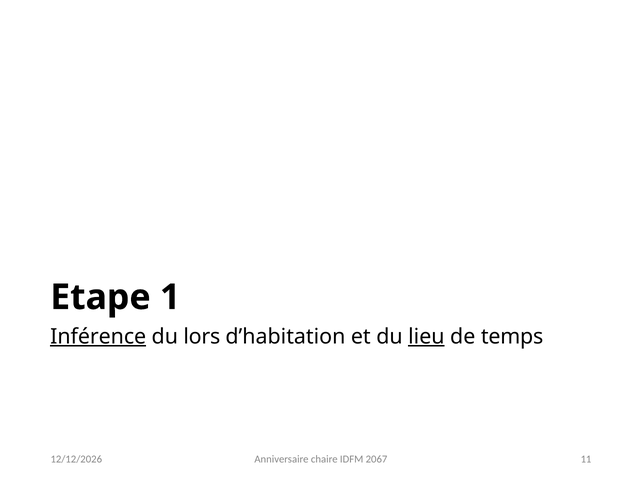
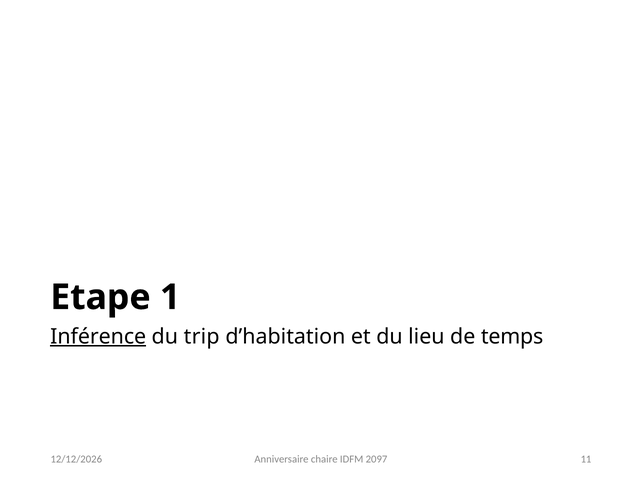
lors: lors -> trip (202, 337)
lieu underline: present -> none (426, 337)
2067: 2067 -> 2097 (377, 460)
